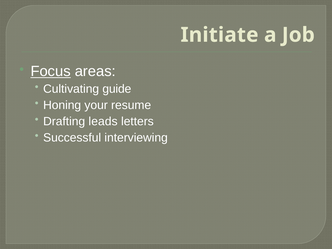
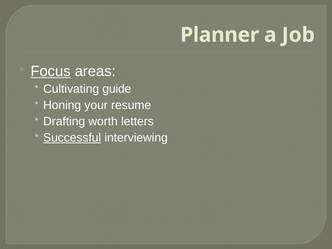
Initiate: Initiate -> Planner (220, 35)
leads: leads -> worth (103, 121)
Successful underline: none -> present (72, 138)
